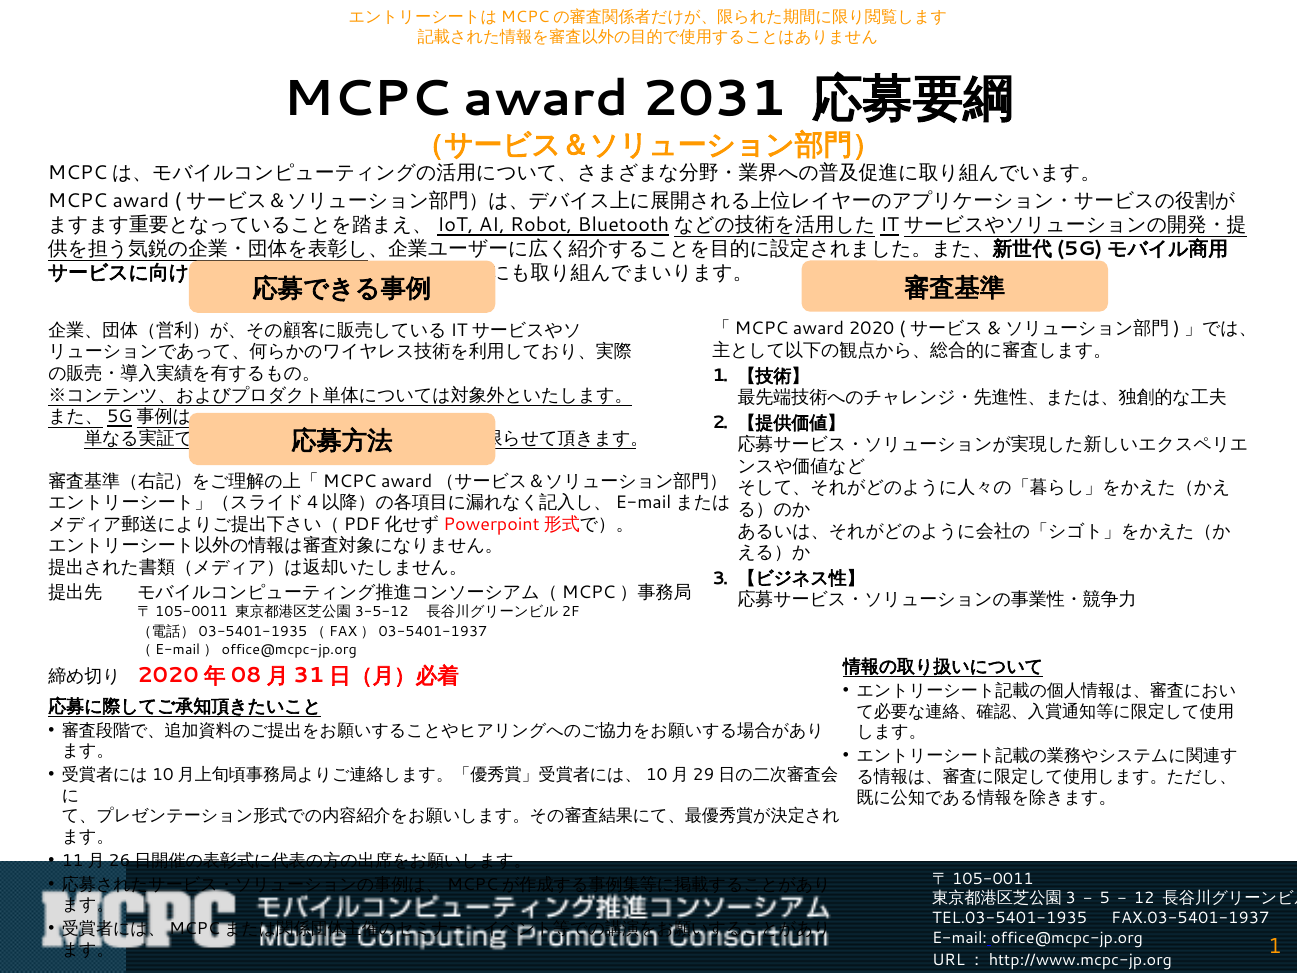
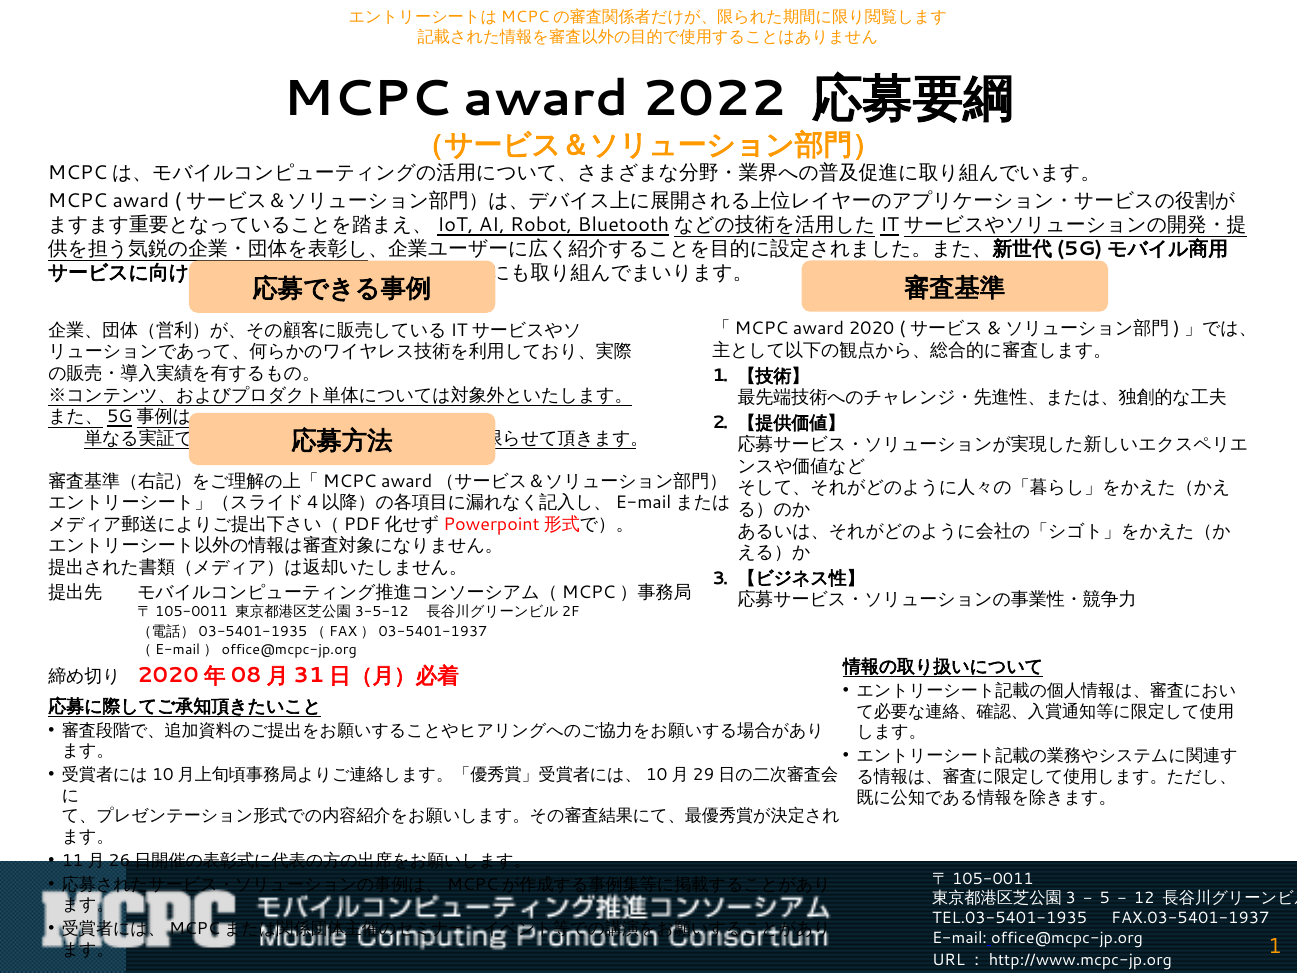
2031: 2031 -> 2022 (714, 99)
